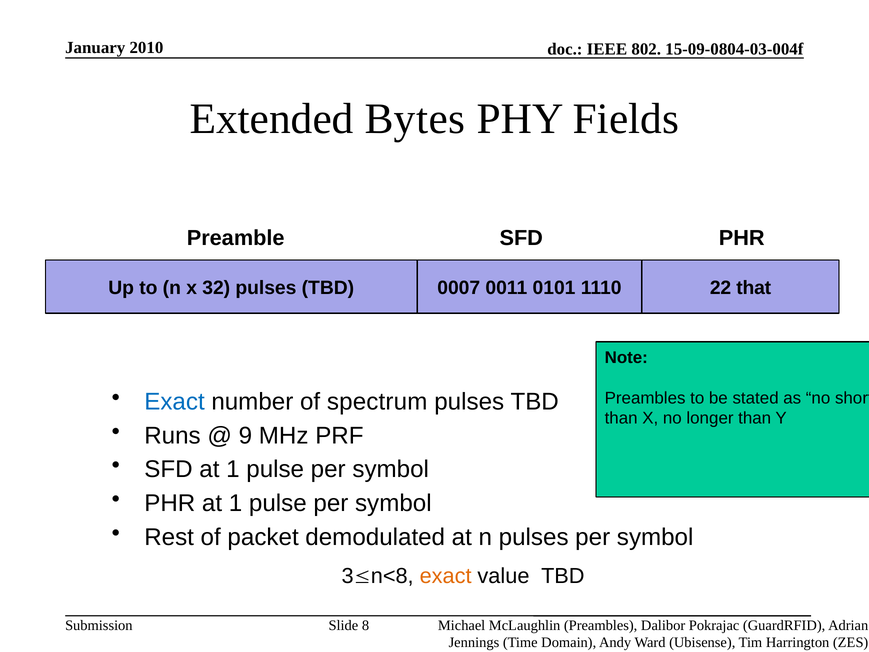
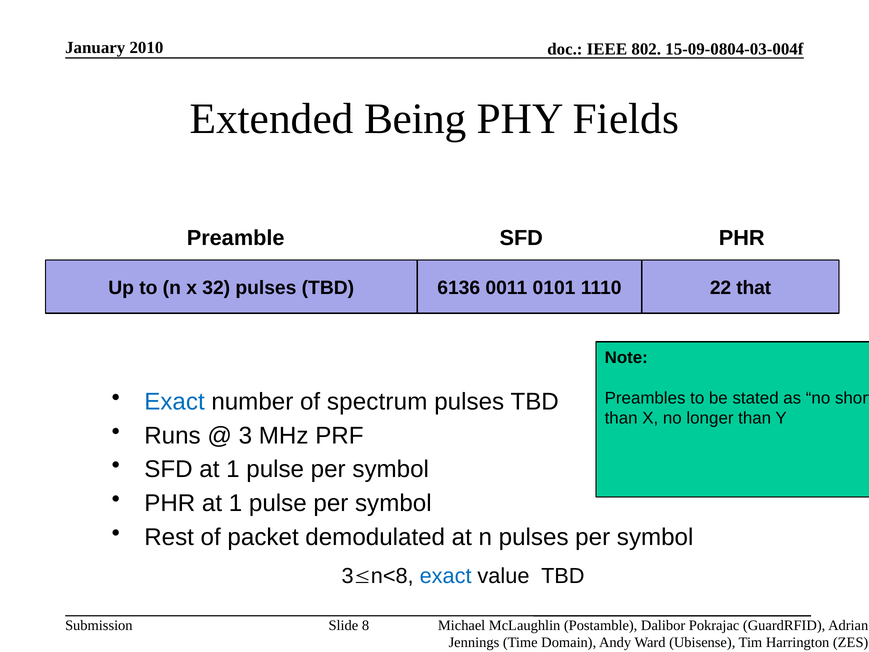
Bytes: Bytes -> Being (415, 119)
0007: 0007 -> 6136 (459, 288)
9: 9 -> 3 (245, 435)
exact colour: orange -> blue (446, 576)
McLaughlin Preambles: Preambles -> Postamble (601, 625)
